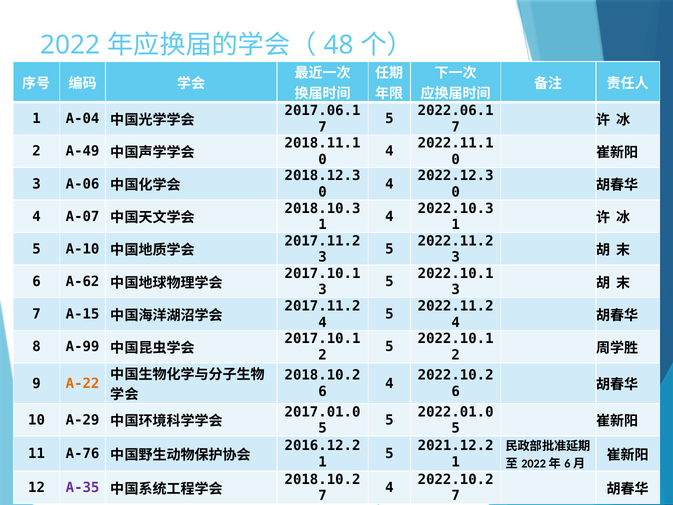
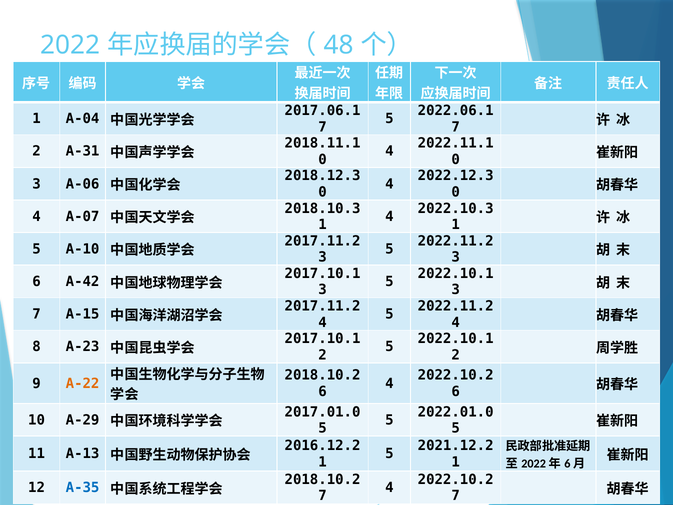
A-49: A-49 -> A-31 (83, 151)
A-62: A-62 -> A-42 (83, 282)
A-99: A-99 -> A-23 (83, 347)
A-76: A-76 -> A-13 (83, 454)
A-35 colour: purple -> blue (83, 487)
